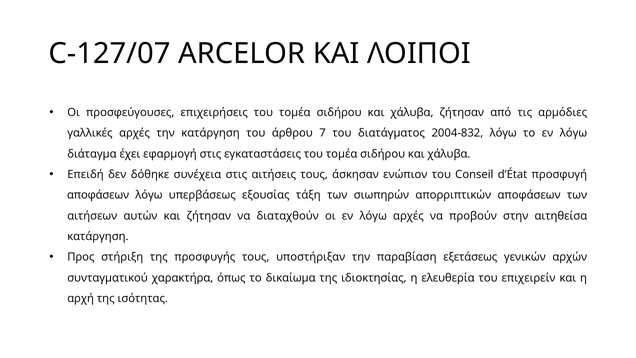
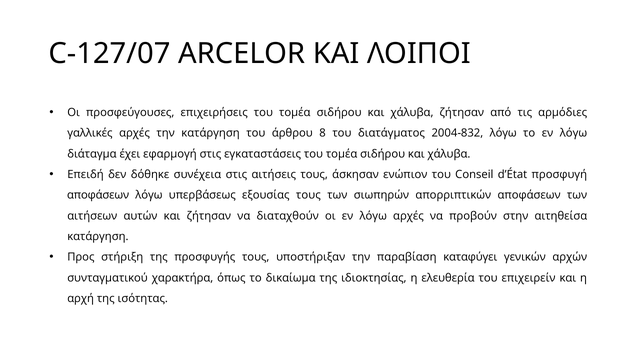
7: 7 -> 8 (323, 133)
εξουσίας τάξη: τάξη -> τους (308, 195)
εξετάσεως: εξετάσεως -> καταφύγει (470, 257)
